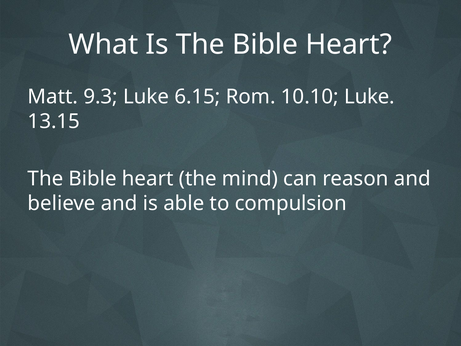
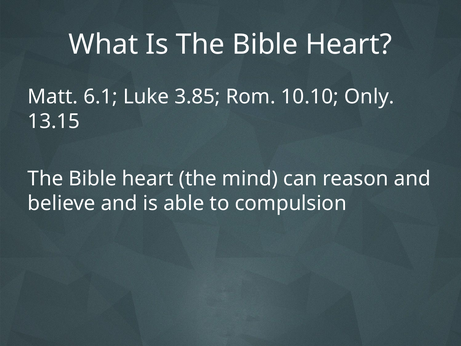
9.3: 9.3 -> 6.1 (101, 97)
6.15: 6.15 -> 3.85 (197, 97)
10.10 Luke: Luke -> Only (369, 97)
